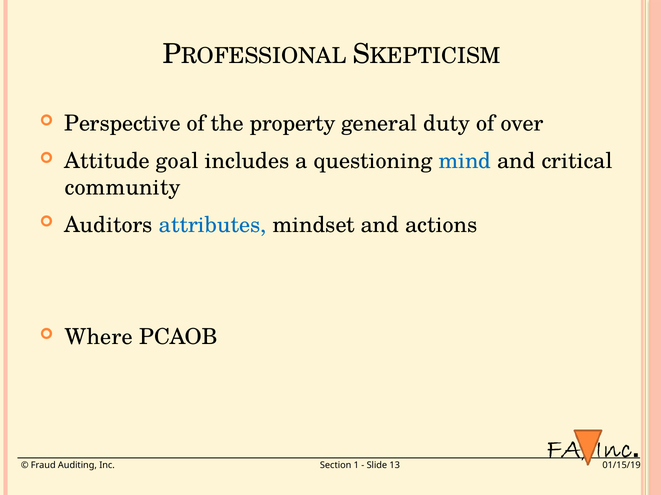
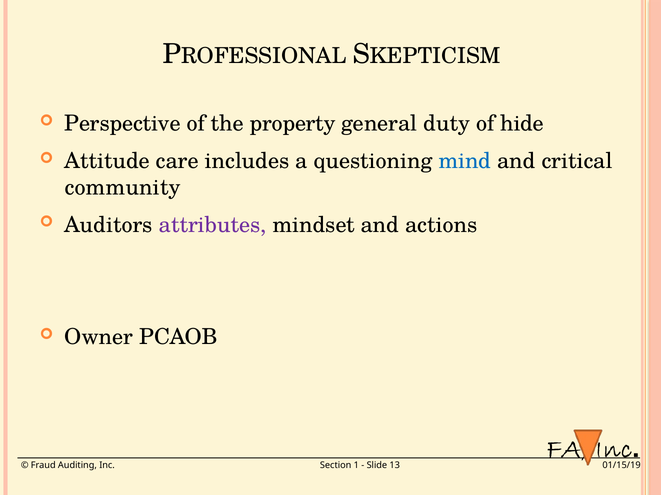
over: over -> hide (522, 124)
goal: goal -> care (177, 161)
attributes colour: blue -> purple (213, 225)
Where: Where -> Owner (99, 338)
